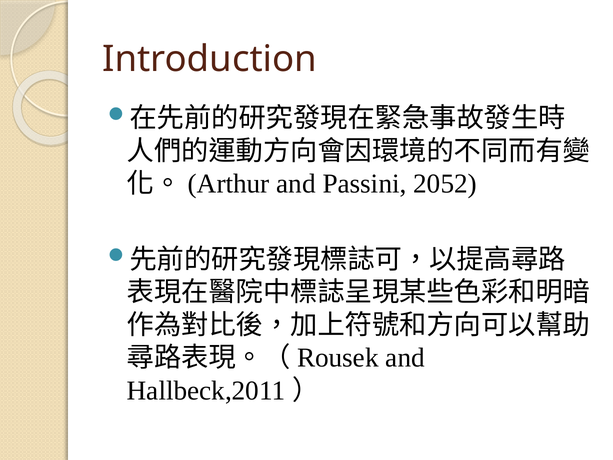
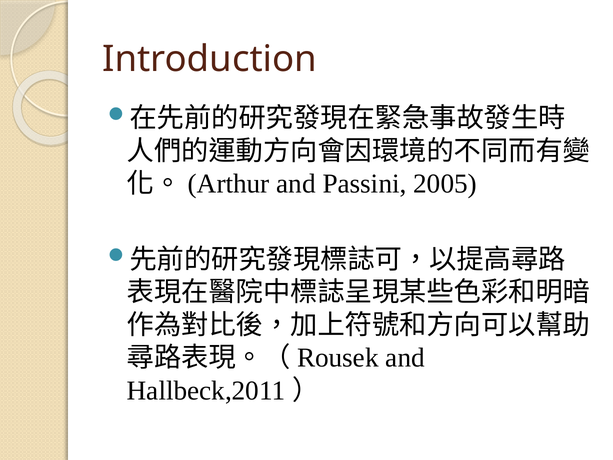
2052: 2052 -> 2005 (445, 184)
